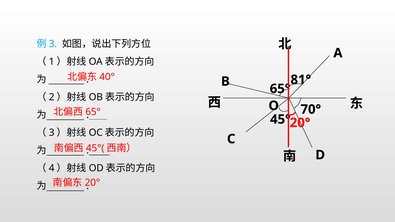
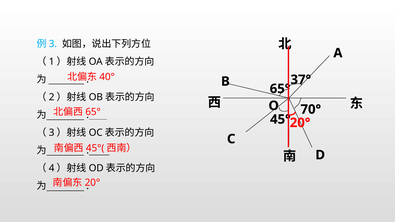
81°: 81° -> 37° (301, 80)
